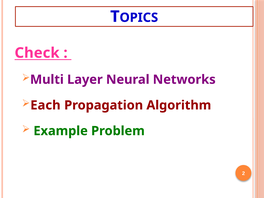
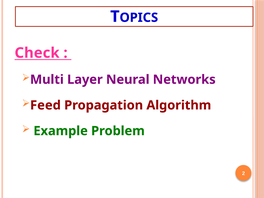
Each: Each -> Feed (45, 105)
